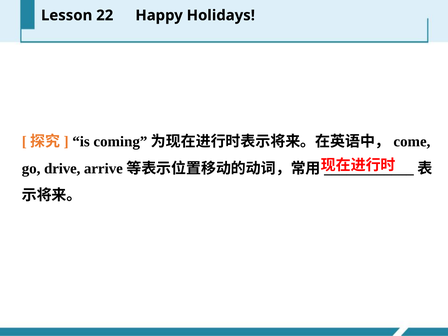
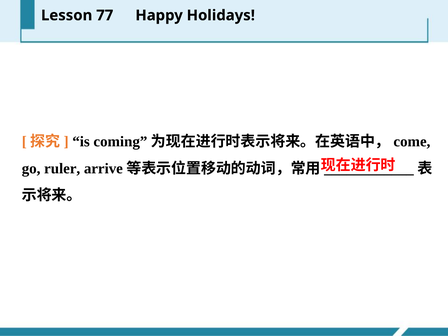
22: 22 -> 77 (105, 15)
drive: drive -> ruler (62, 168)
